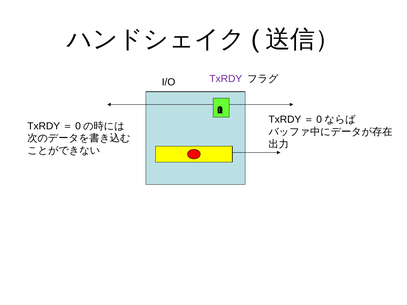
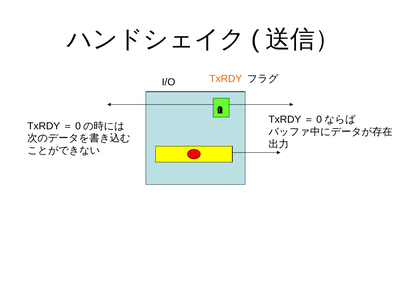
TxRDY colour: purple -> orange (226, 79)
